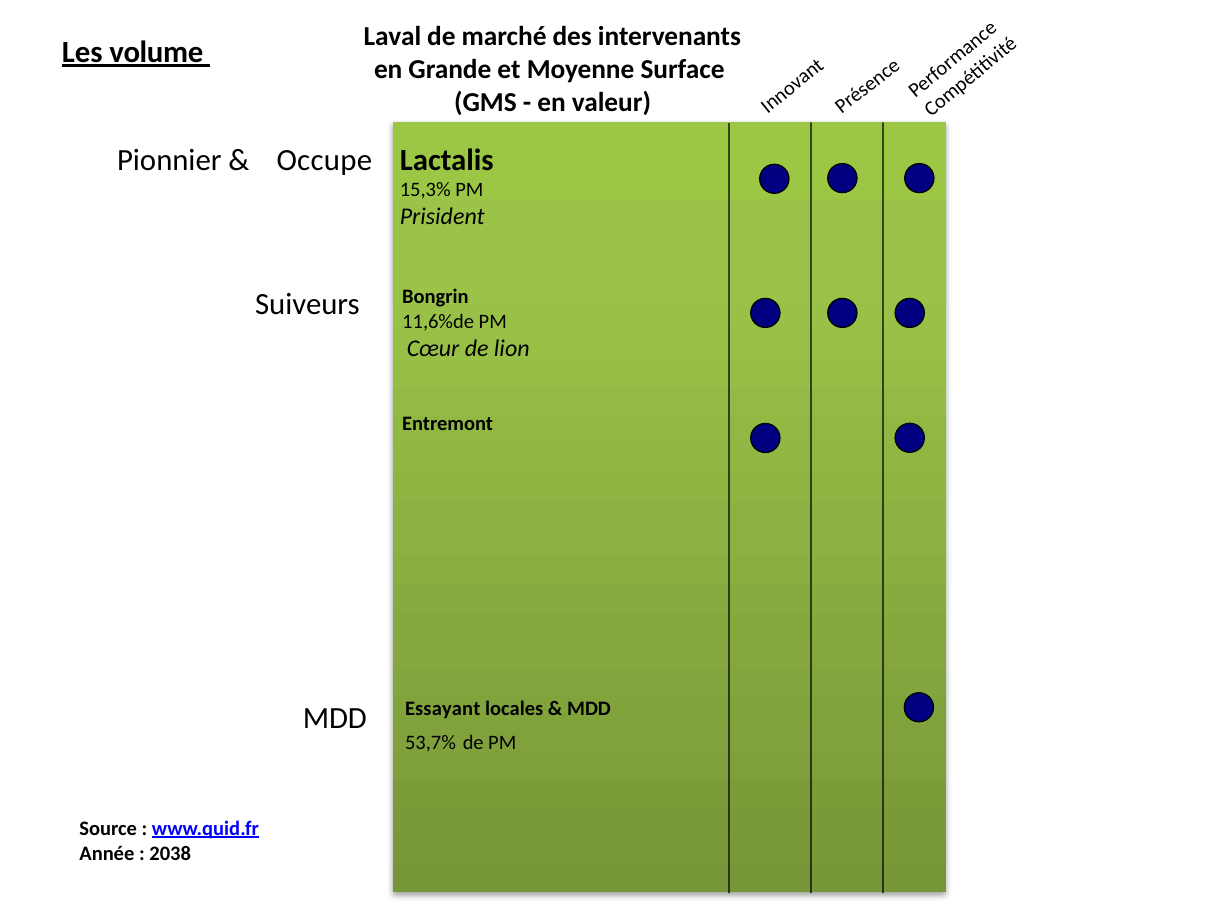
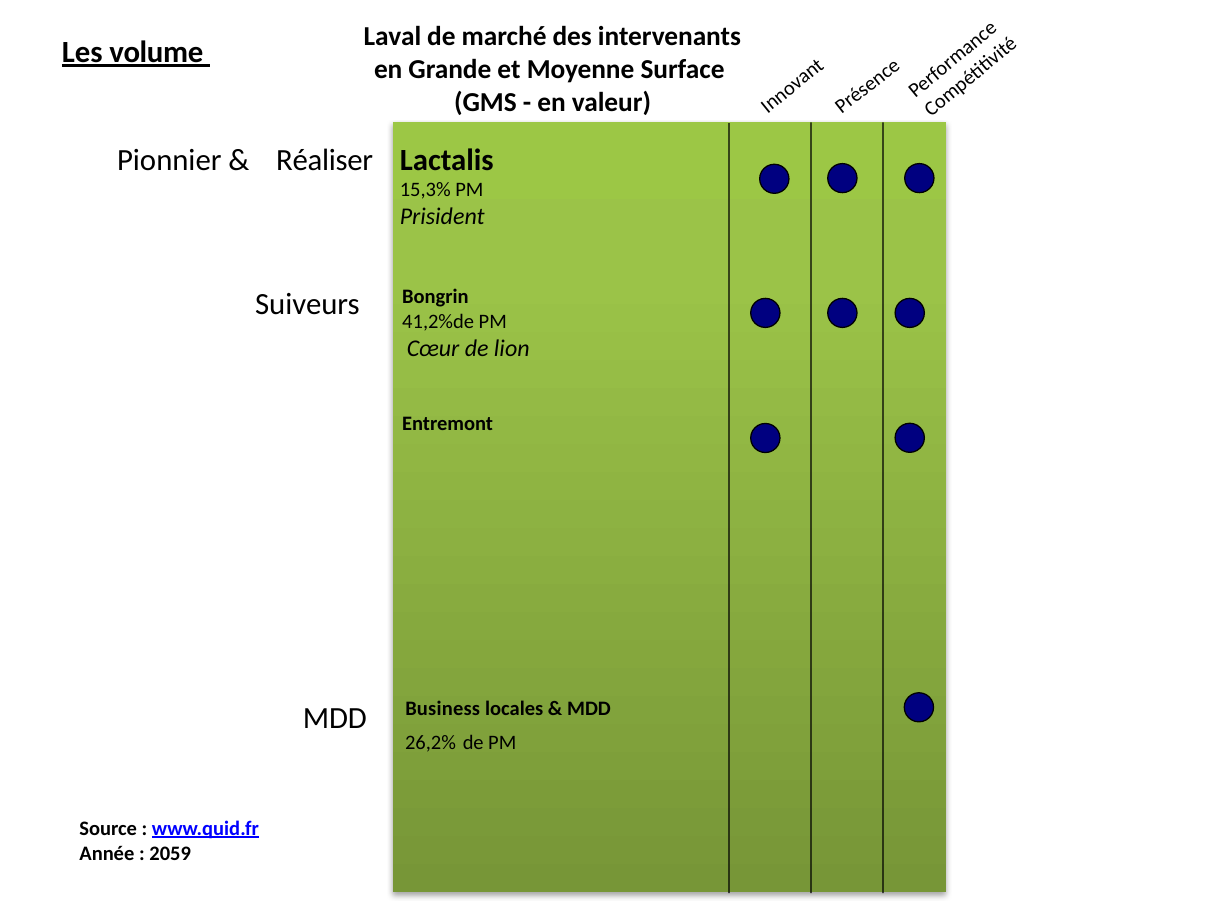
Occupe: Occupe -> Réaliser (325, 160)
11,6%de: 11,6%de -> 41,2%de (438, 322)
Essayant: Essayant -> Business (443, 708)
53,7%: 53,7% -> 26,2% (431, 743)
2038: 2038 -> 2059 (170, 853)
